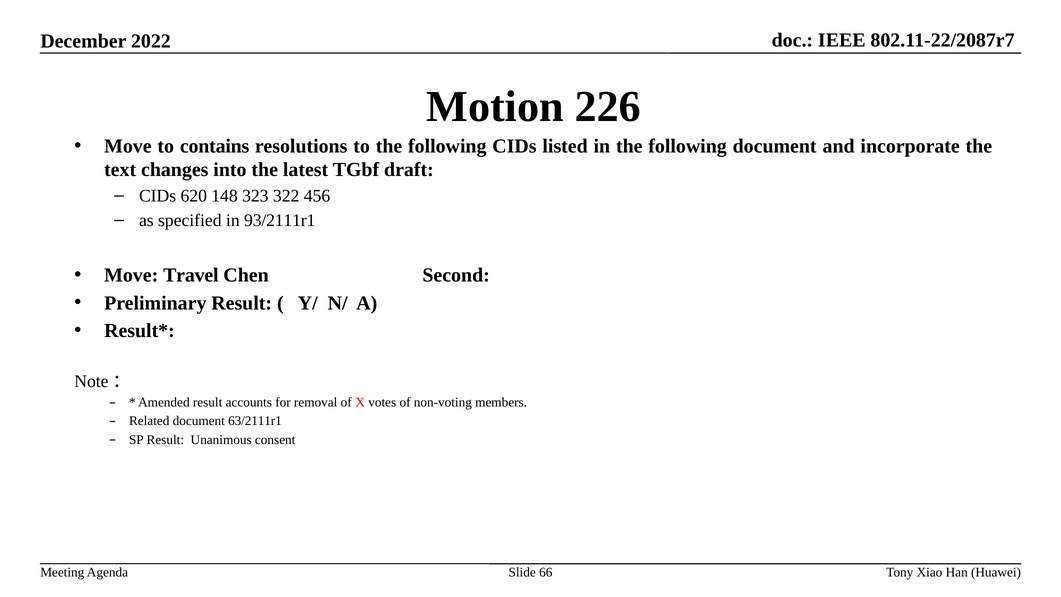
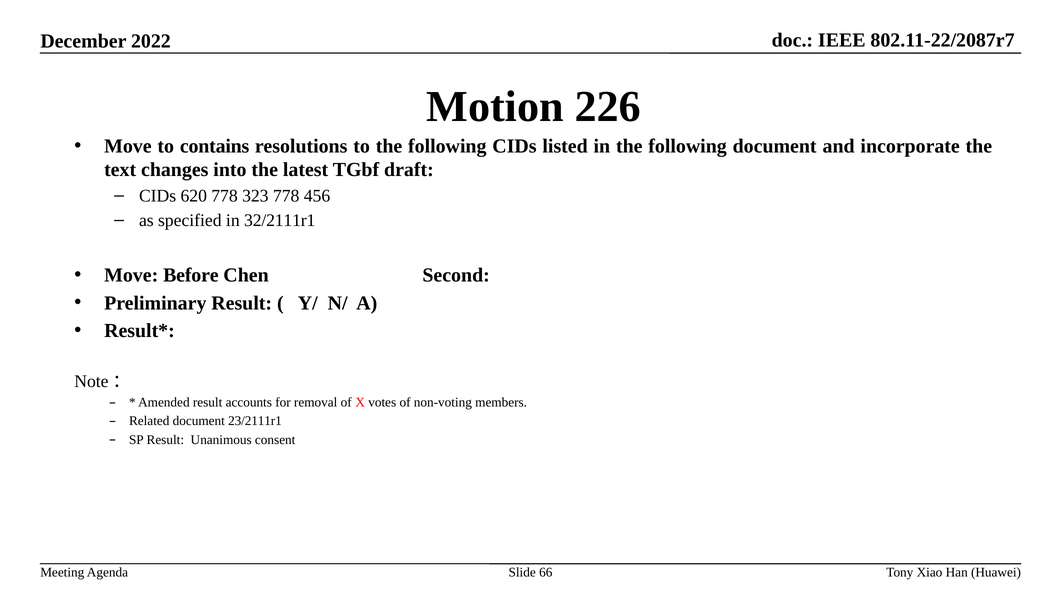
620 148: 148 -> 778 (225, 196)
323 322: 322 -> 778 (286, 196)
93/2111r1: 93/2111r1 -> 32/2111r1 (280, 221)
Travel: Travel -> Before (191, 275)
63/2111r1: 63/2111r1 -> 23/2111r1 (255, 421)
